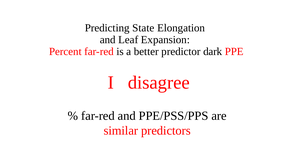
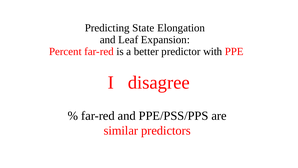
dark: dark -> with (213, 51)
